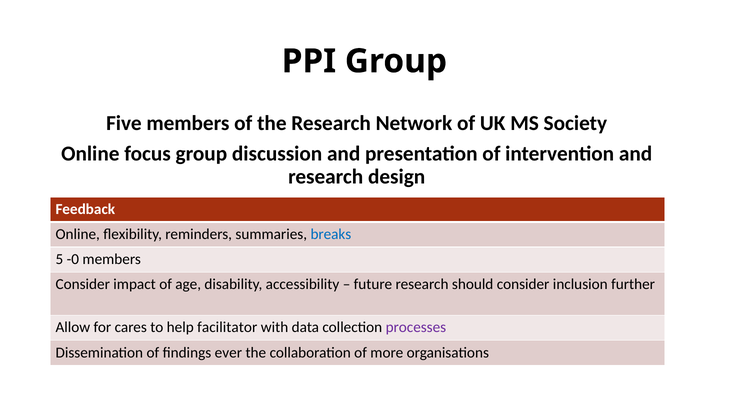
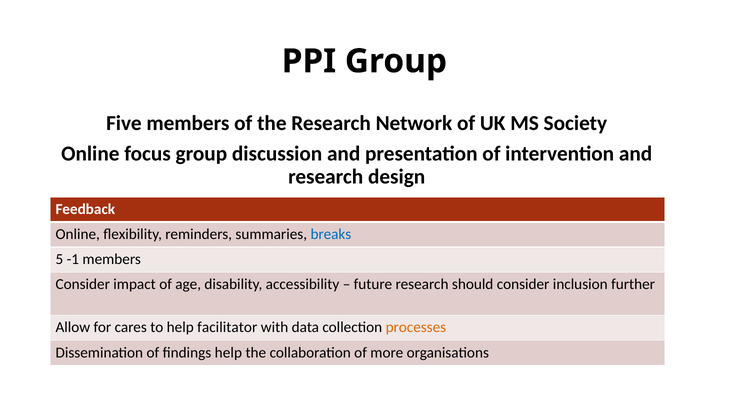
-0: -0 -> -1 (73, 259)
processes colour: purple -> orange (416, 328)
findings ever: ever -> help (228, 353)
